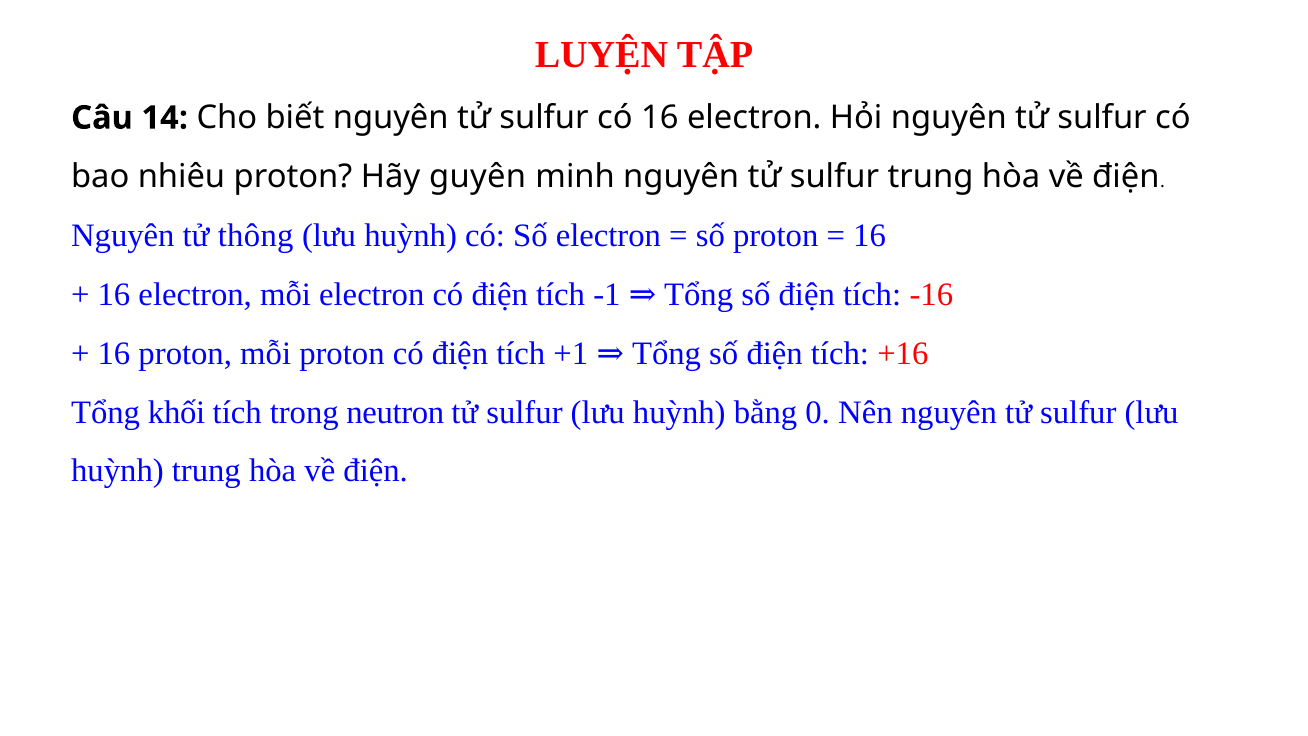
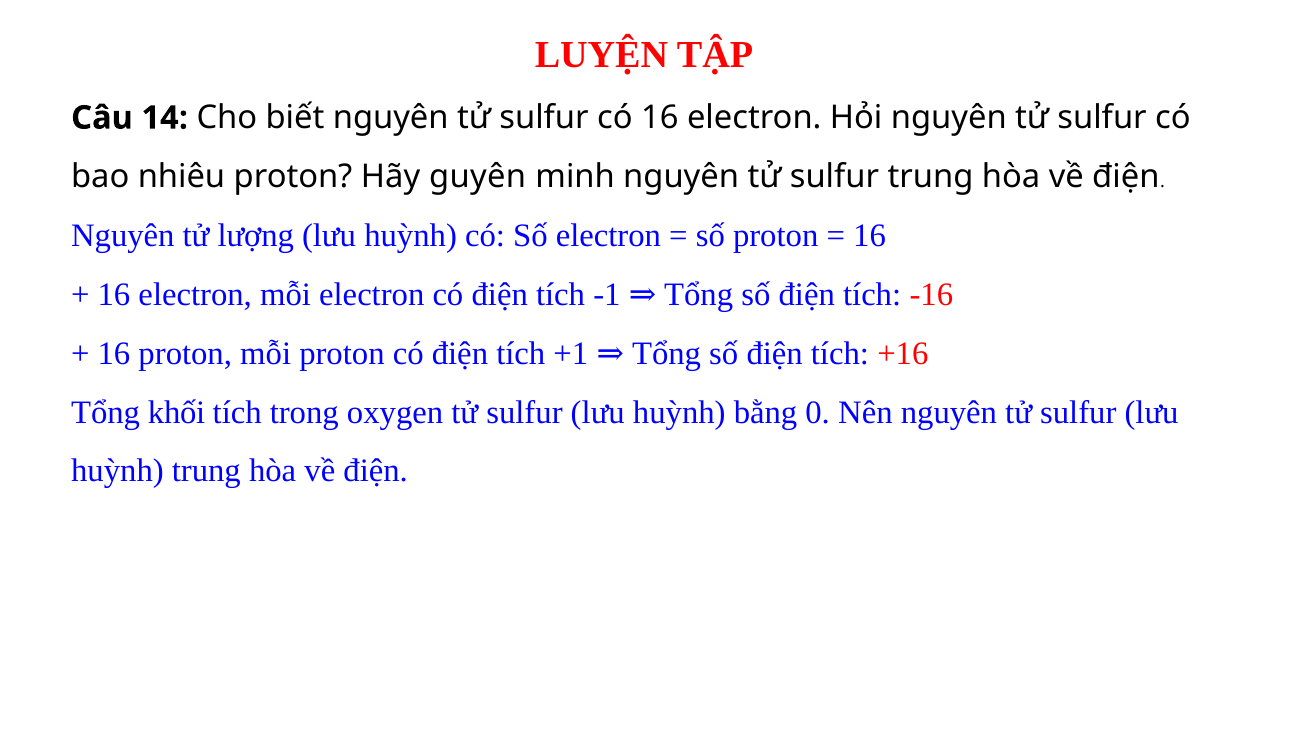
thông: thông -> lượng (256, 236)
neutron: neutron -> oxygen (395, 412)
